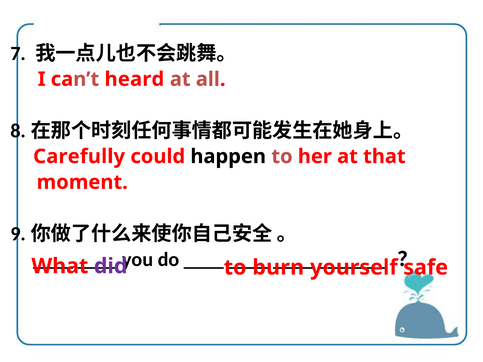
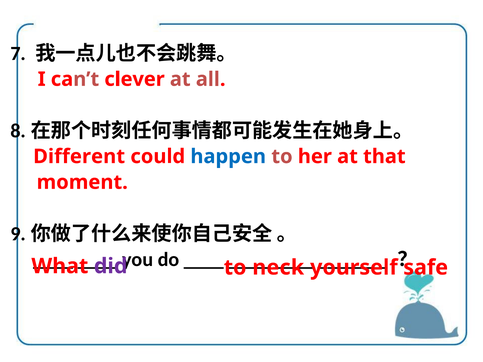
heard: heard -> clever (135, 79)
Carefully: Carefully -> Different (79, 157)
happen colour: black -> blue (228, 157)
burn: burn -> neck (278, 268)
